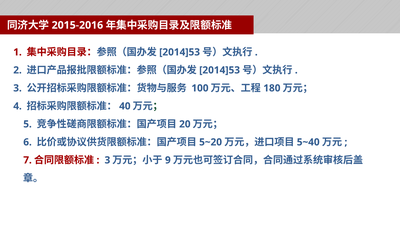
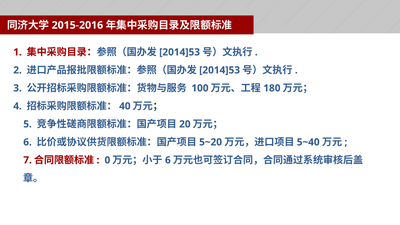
3: 3 -> 0 (107, 160)
9: 9 -> 6 (168, 160)
